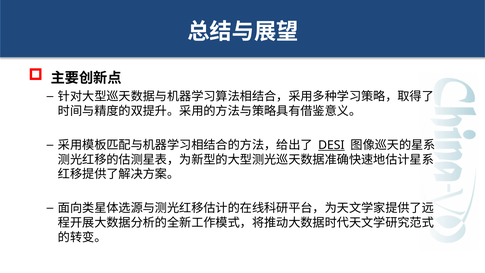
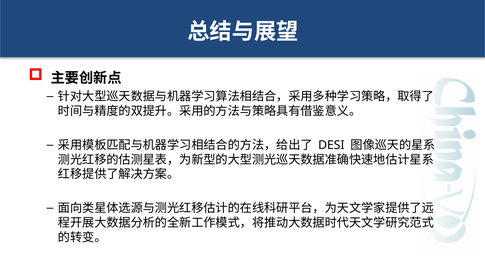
DESI underline: present -> none (331, 145)
